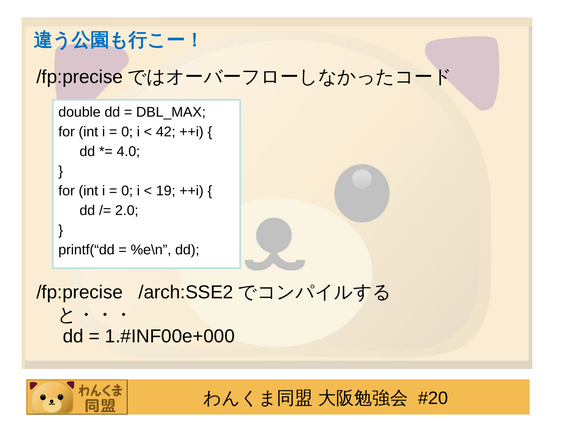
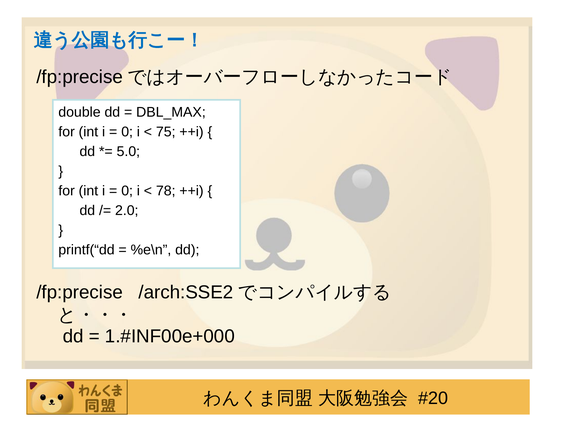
42: 42 -> 75 (166, 132)
4.0: 4.0 -> 5.0 (128, 152)
19: 19 -> 78 (166, 191)
